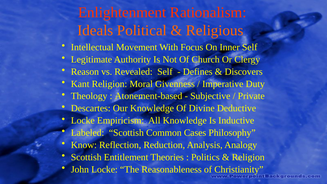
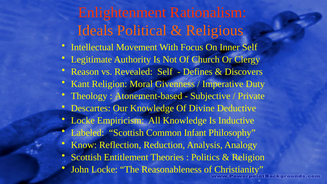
Cases: Cases -> Infant (195, 133)
